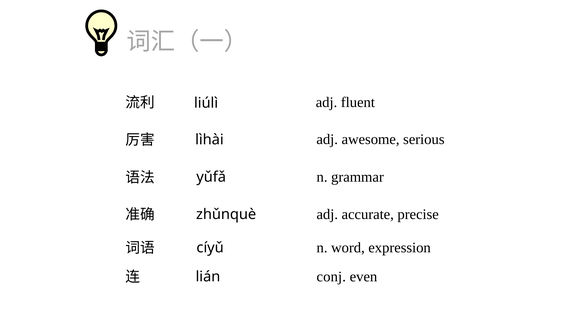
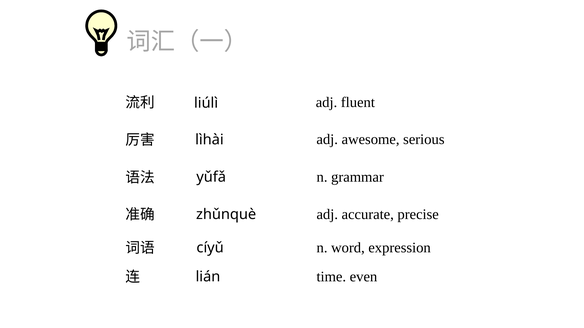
conj: conj -> time (331, 277)
